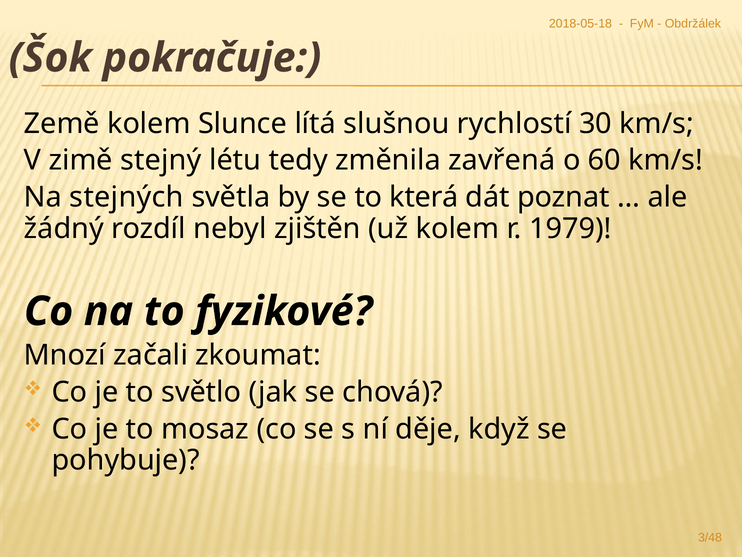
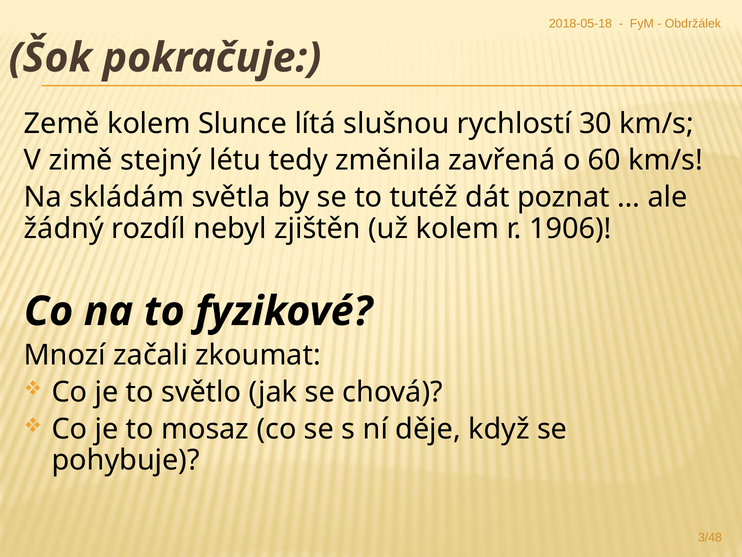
stejných: stejných -> skládám (127, 197)
která: která -> tutéž (424, 197)
1979: 1979 -> 1906 (570, 228)
